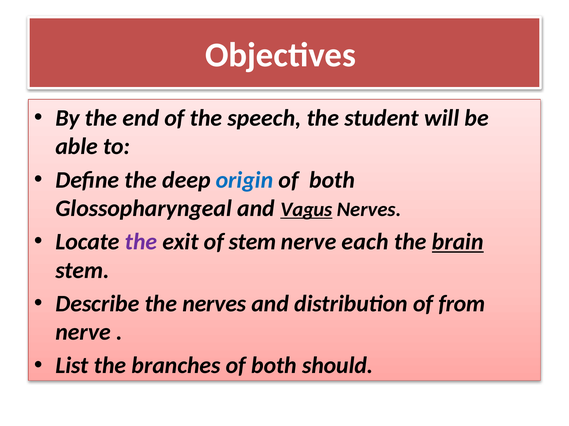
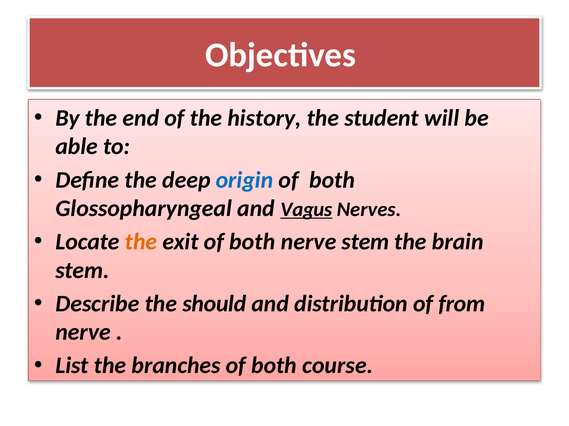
speech: speech -> history (264, 118)
the colour: purple -> orange (141, 242)
exit of stem: stem -> both (252, 242)
nerve each: each -> stem (365, 242)
brain underline: present -> none (458, 242)
the nerves: nerves -> should (214, 304)
should: should -> course (338, 366)
